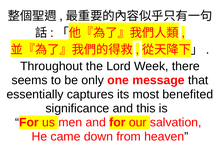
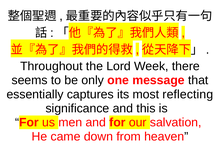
benefited: benefited -> reflecting (188, 94)
